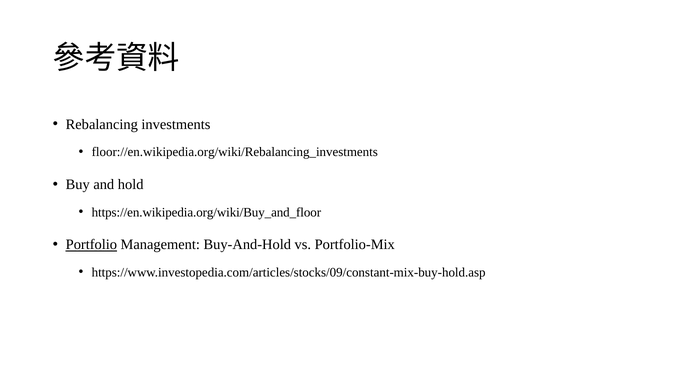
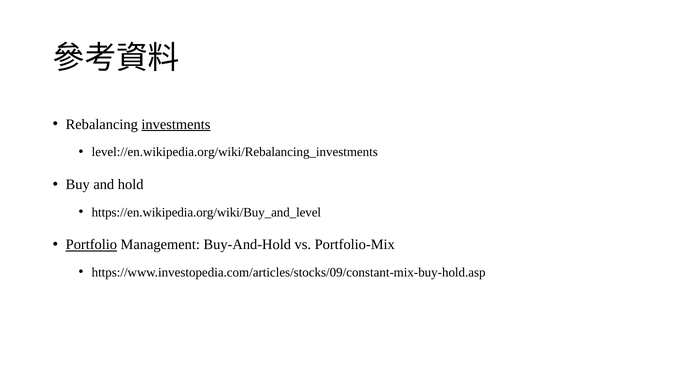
investments underline: none -> present (176, 125)
floor://en.wikipedia.org/wiki/Rebalancing_investments: floor://en.wikipedia.org/wiki/Rebalancing_investments -> level://en.wikipedia.org/wiki/Rebalancing_investments (235, 152)
https://en.wikipedia.org/wiki/Buy_and_floor: https://en.wikipedia.org/wiki/Buy_and_floor -> https://en.wikipedia.org/wiki/Buy_and_level (206, 212)
